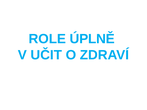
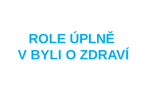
UČIT: UČIT -> BYLI (46, 55)
